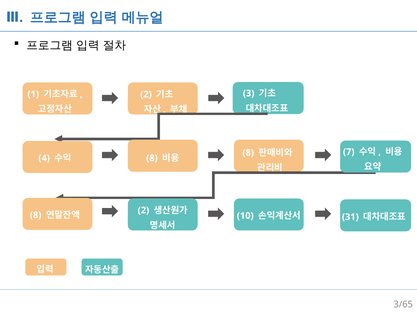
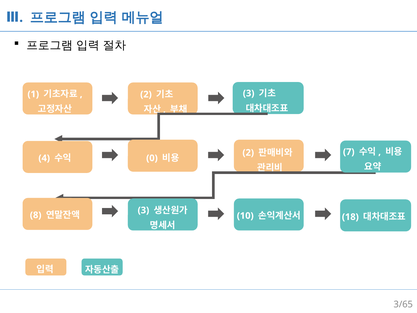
8: 8 -> 0 (152, 158)
8: 8 -> 2 (248, 153)
2: 2 -> 3 (143, 210)
31: 31 -> 18 (350, 217)
